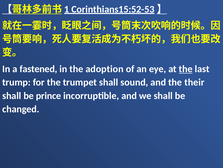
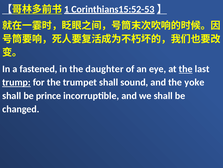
adoption: adoption -> daughter (105, 69)
trump underline: none -> present (16, 82)
their: their -> yoke (194, 82)
